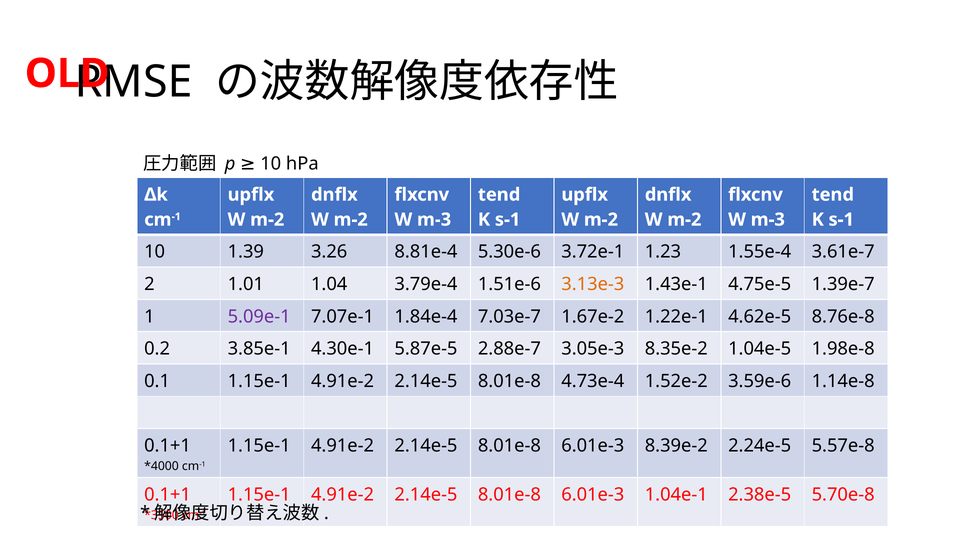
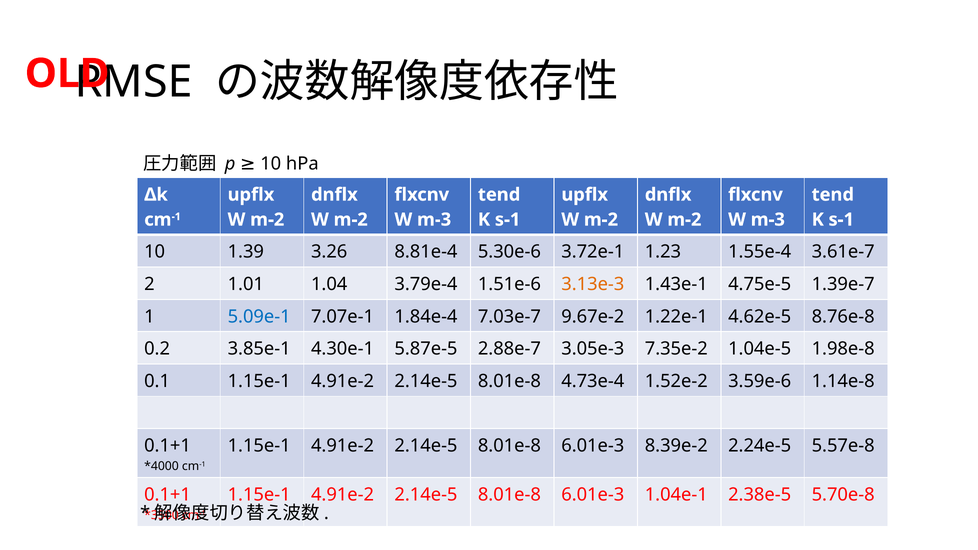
5.09e-1 colour: purple -> blue (259, 317)
1.67e-2: 1.67e-2 -> 9.67e-2 (593, 317)
8.35e-2: 8.35e-2 -> 7.35e-2 (676, 349)
